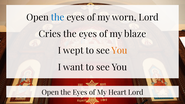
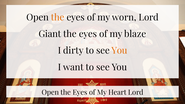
the colour: blue -> orange (58, 17)
Cries: Cries -> Giant (50, 34)
wept: wept -> dirty (73, 51)
